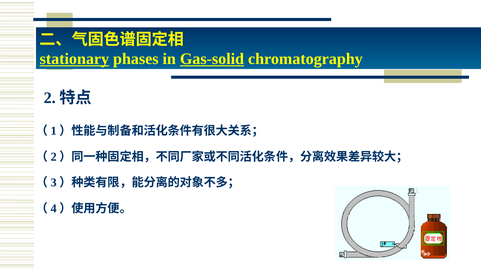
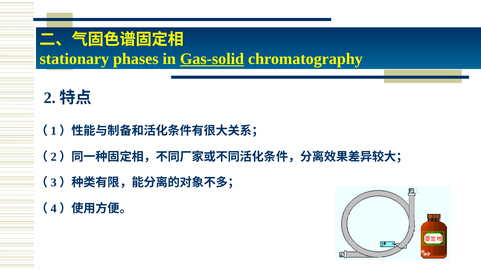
stationary underline: present -> none (74, 59)
